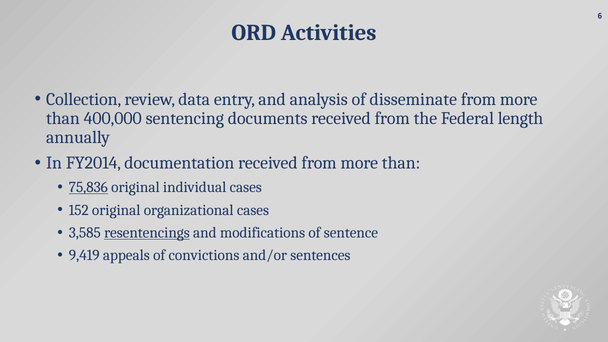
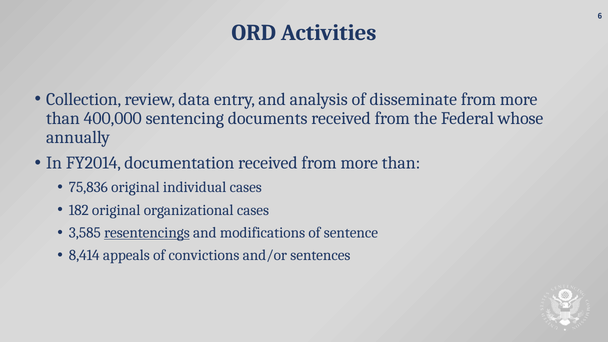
length: length -> whose (521, 118)
75,836 underline: present -> none (88, 187)
152: 152 -> 182 (79, 210)
9,419: 9,419 -> 8,414 (84, 255)
